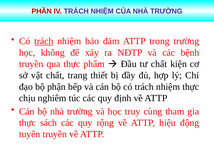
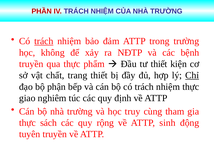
tư chất: chất -> thiết (159, 64)
Chỉ underline: none -> present (192, 76)
chịu: chịu -> giao (27, 98)
hiệu: hiệu -> sinh (167, 123)
